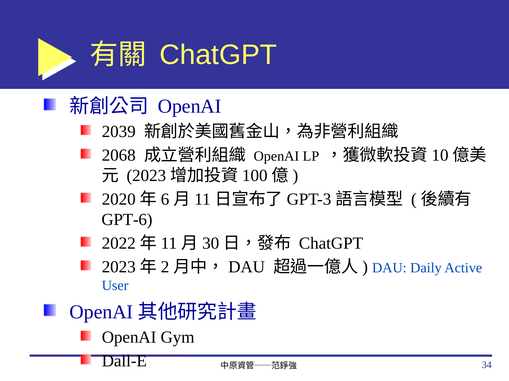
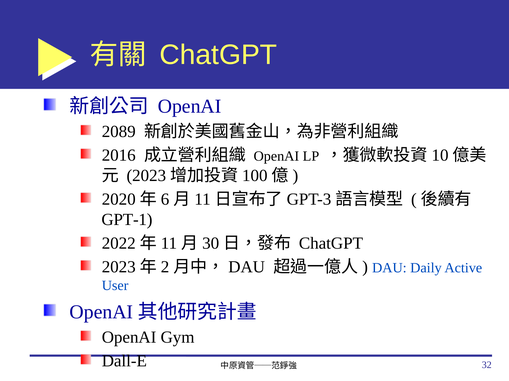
2039: 2039 -> 2089 (119, 132)
2068: 2068 -> 2016 (119, 155)
GPT-6: GPT-6 -> GPT-1 (127, 220)
34: 34 -> 32 (487, 365)
